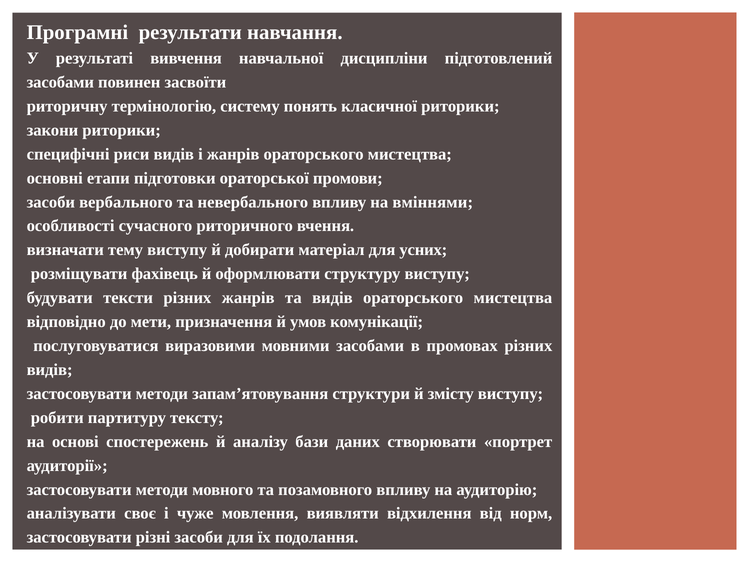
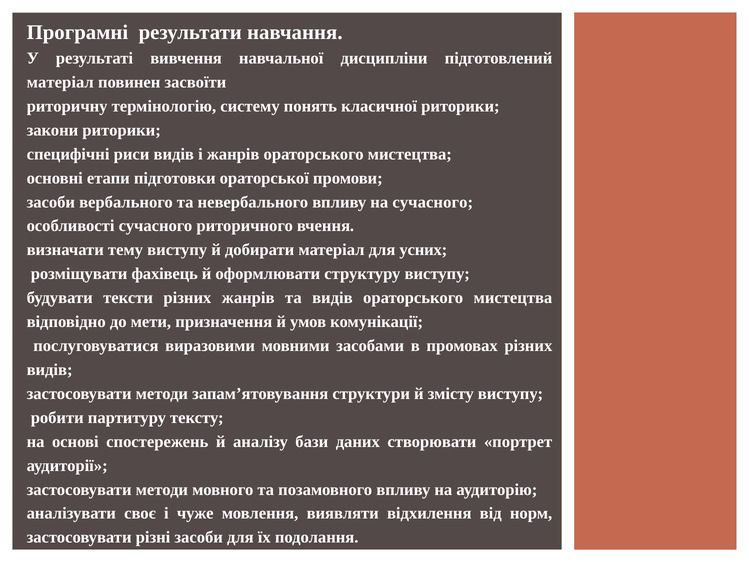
засобами: засобами -> матеріал (60, 82)
на вміннями: вміннями -> сучасного (433, 202)
